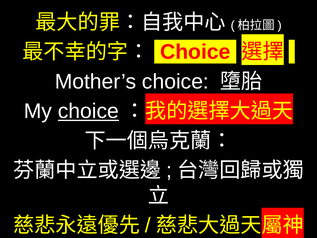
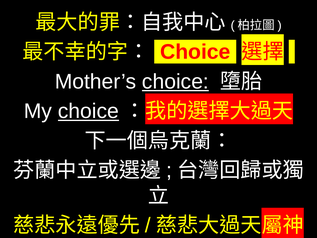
choice underline: none -> present (175, 81)
